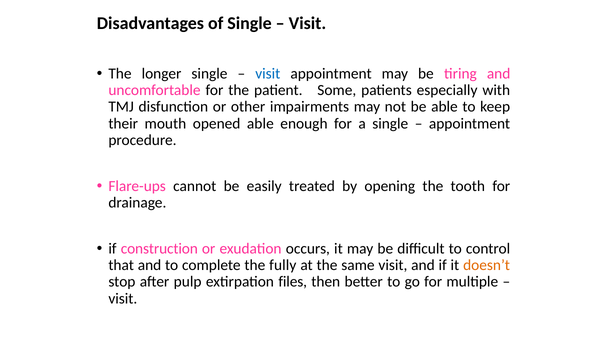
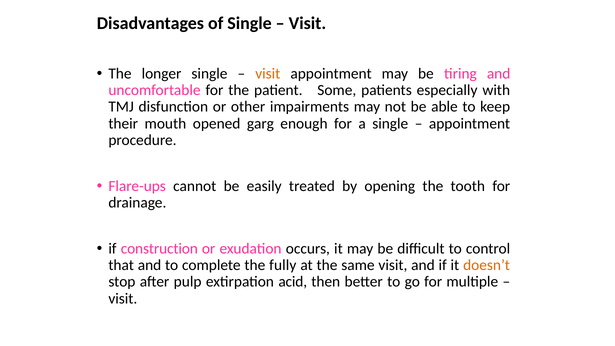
visit colour: blue -> orange (268, 74)
opened able: able -> garg (260, 123)
files: files -> acid (293, 282)
